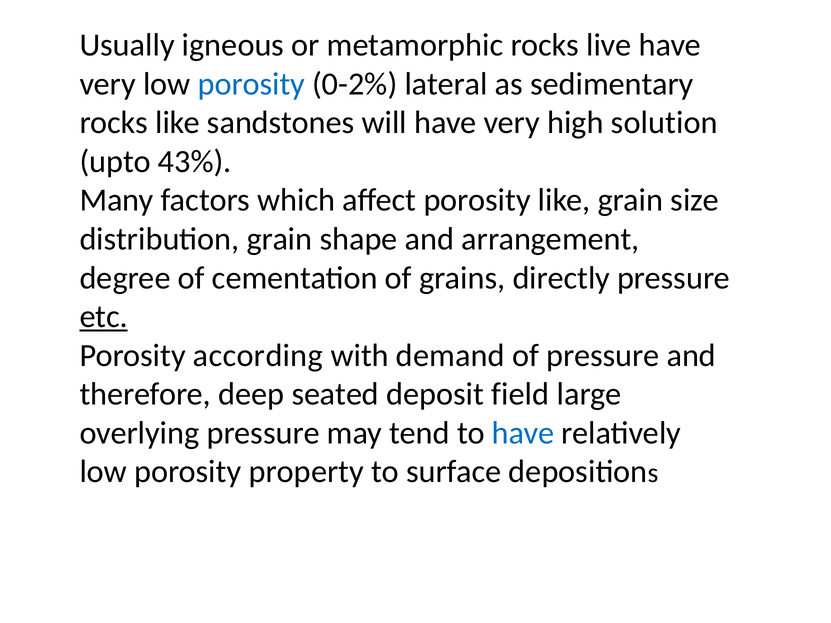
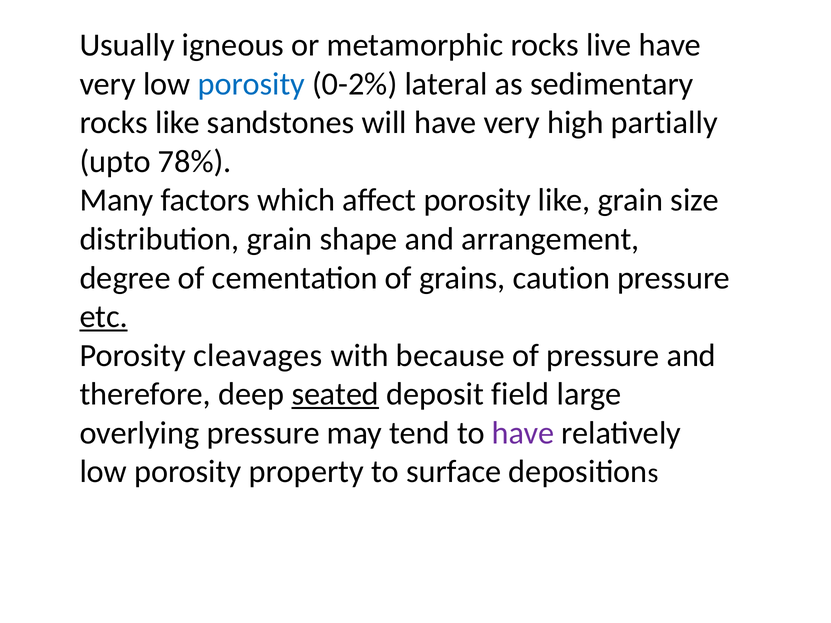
solution: solution -> partially (664, 123)
43%: 43% -> 78% (195, 162)
directly: directly -> caution (561, 278)
according: according -> cleavages (258, 356)
demand: demand -> because (450, 356)
seated underline: none -> present (335, 394)
have colour: blue -> purple (523, 433)
